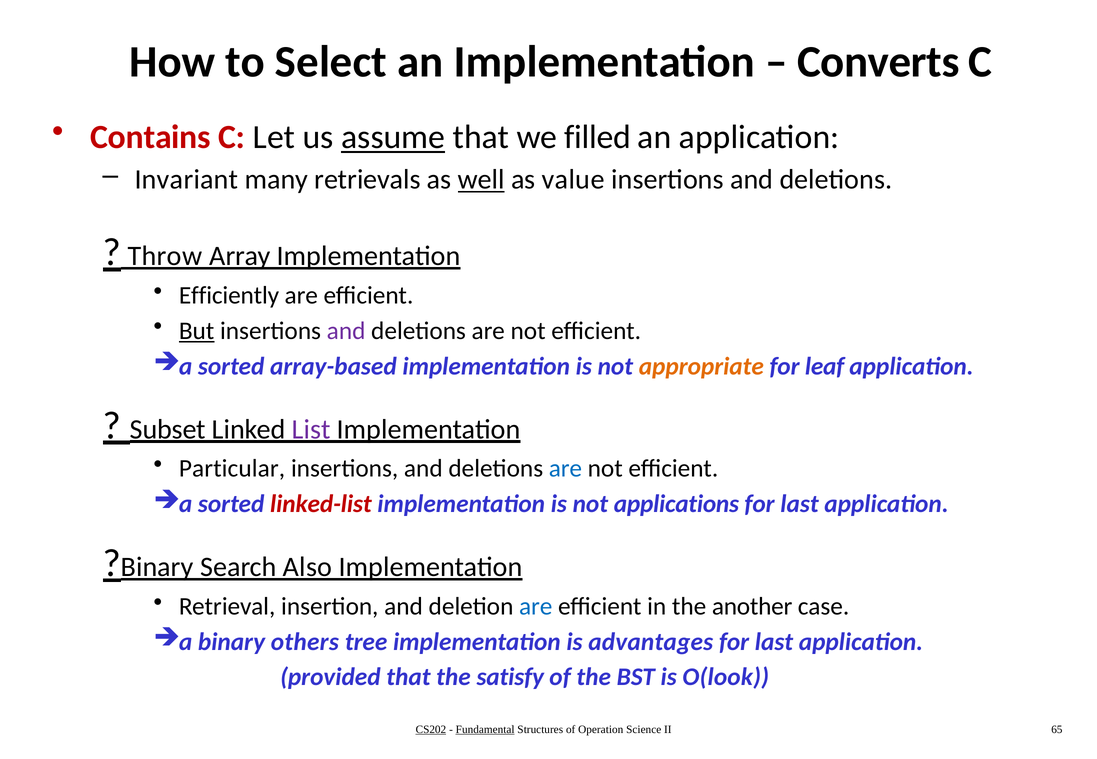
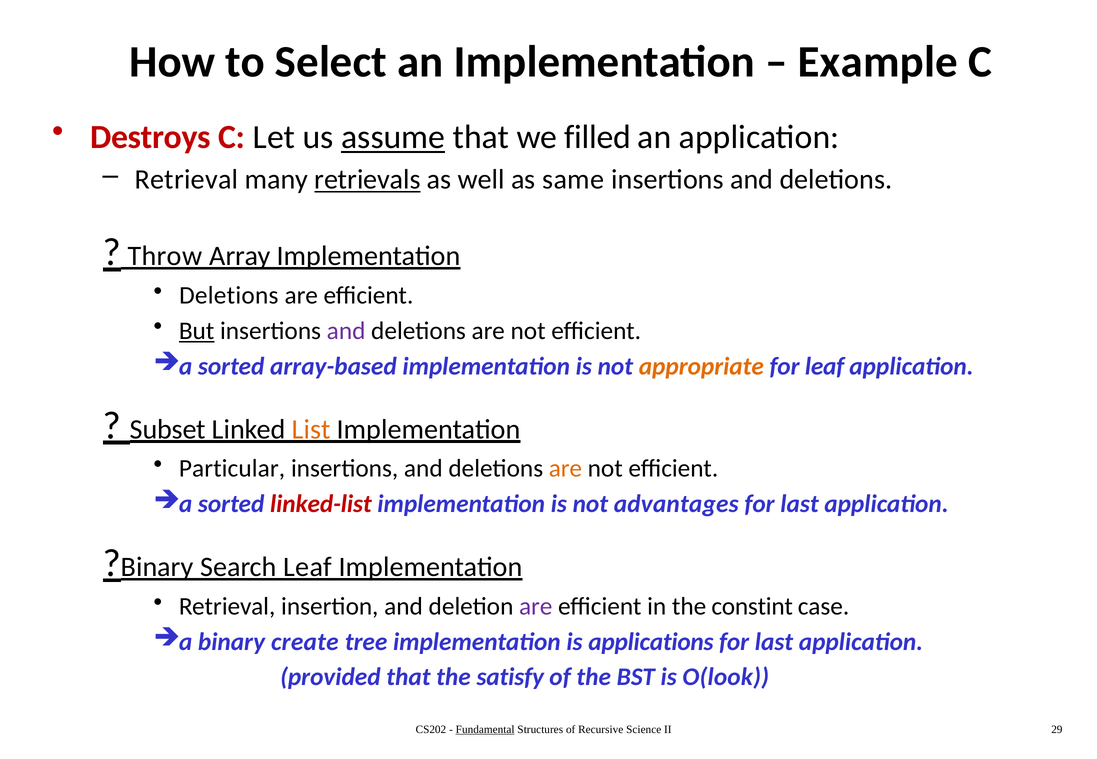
Converts: Converts -> Example (878, 62)
Contains: Contains -> Destroys (151, 137)
Invariant: Invariant -> Retrieval (186, 180)
retrievals underline: none -> present (368, 180)
well underline: present -> none (481, 180)
value: value -> same (573, 180)
Efficiently: Efficiently -> Deletions (229, 296)
List colour: purple -> orange (311, 430)
are colour: blue -> orange (565, 469)
applications: applications -> advantages (676, 504)
Search Also: Also -> Leaf (308, 567)
are colour: blue -> purple (536, 607)
another: another -> constint (752, 607)
others: others -> create (305, 642)
advantages: advantages -> applications (651, 642)
CS202 underline: present -> none (431, 730)
Operation: Operation -> Recursive (601, 730)
65: 65 -> 29 (1057, 730)
